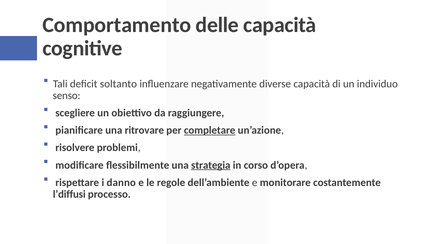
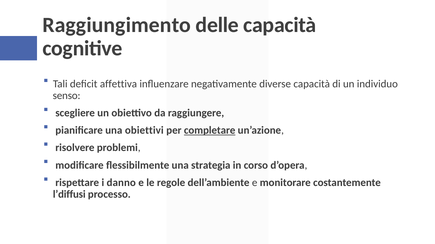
Comportamento: Comportamento -> Raggiungimento (117, 25)
soltanto: soltanto -> affettiva (118, 84)
ritrovare: ritrovare -> obiettivi (144, 131)
strategia underline: present -> none (211, 166)
